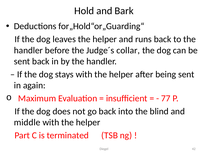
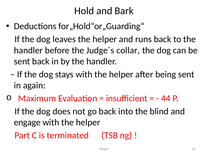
77: 77 -> 44 (166, 98)
middle: middle -> engage (27, 122)
